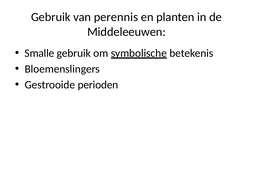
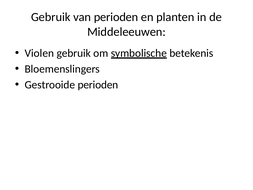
van perennis: perennis -> perioden (116, 17)
Smalle: Smalle -> Violen (39, 53)
